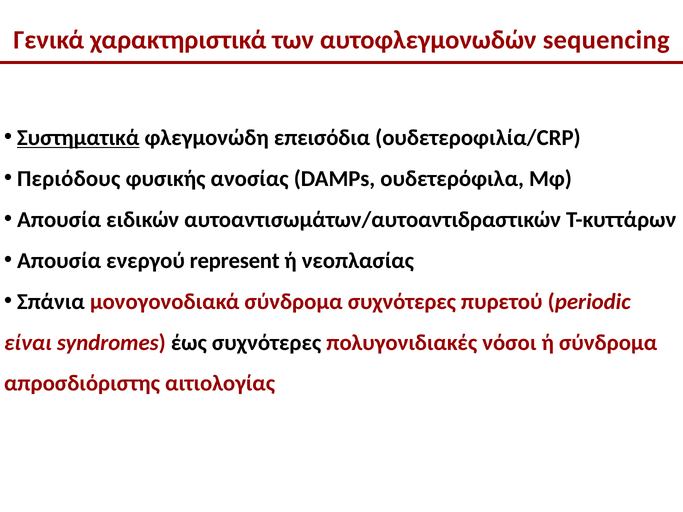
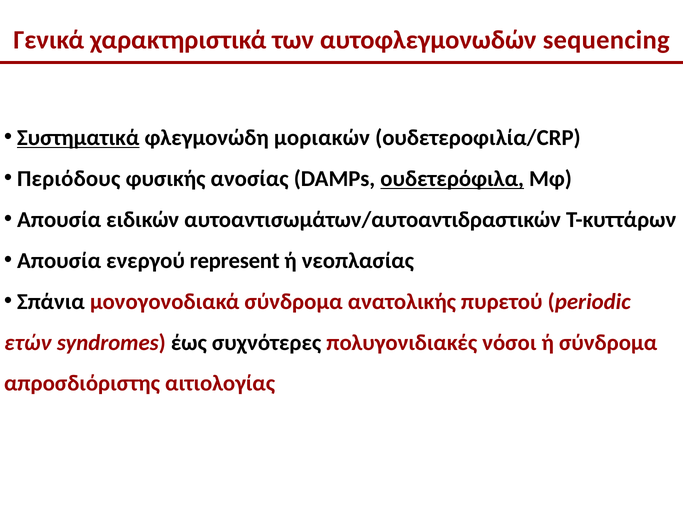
επεισόδια: επεισόδια -> μοριακών (322, 138)
ουδετερόφιλα underline: none -> present (452, 179)
σύνδρομα συχνότερες: συχνότερες -> ανατολικής (402, 302)
είναι: είναι -> ετών (28, 343)
